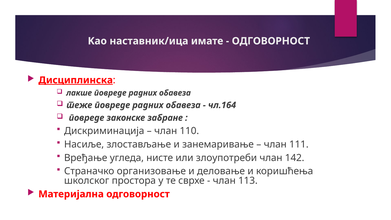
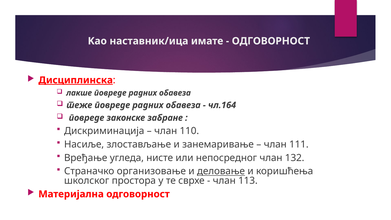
злоупотреби: злоупотреби -> непосредног (226, 158)
142: 142 -> 132 (295, 158)
деловање underline: none -> present (221, 171)
